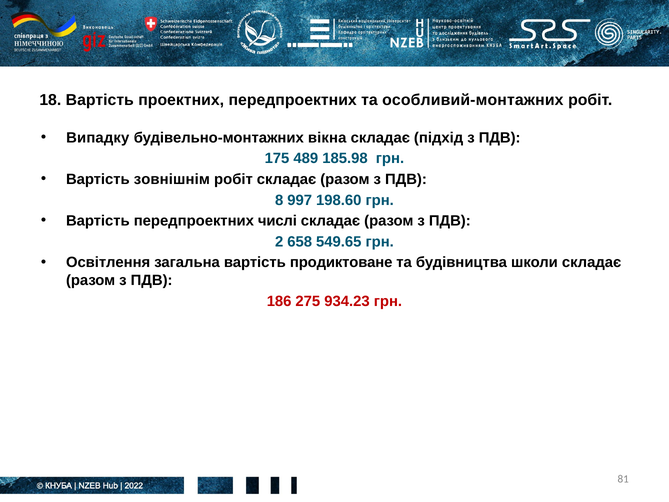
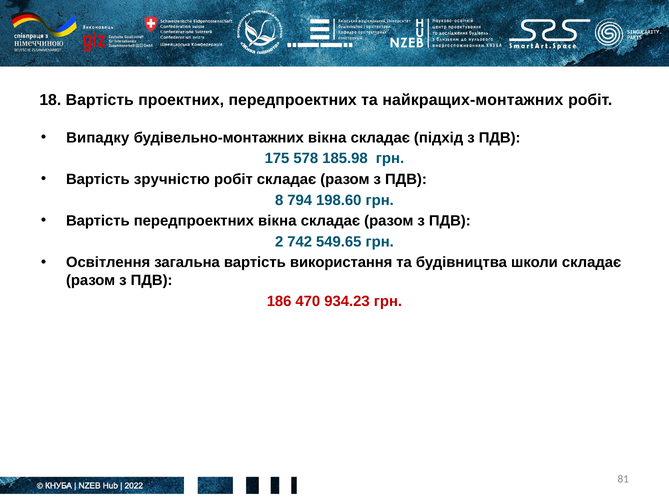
особливий-монтажних: особливий-монтажних -> найкращих-монтажних (473, 100)
489: 489 -> 578 (306, 158)
зовнішнім: зовнішнім -> зручністю (172, 179)
997: 997 -> 794 (300, 200)
передпроектних числі: числі -> вікна (277, 221)
658: 658 -> 742 (300, 242)
продиктоване: продиктоване -> використання (341, 262)
275: 275 -> 470 (308, 301)
